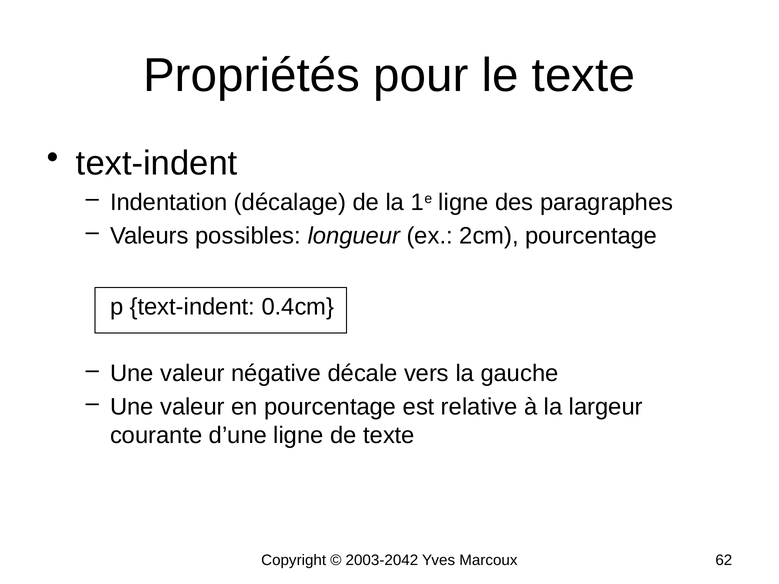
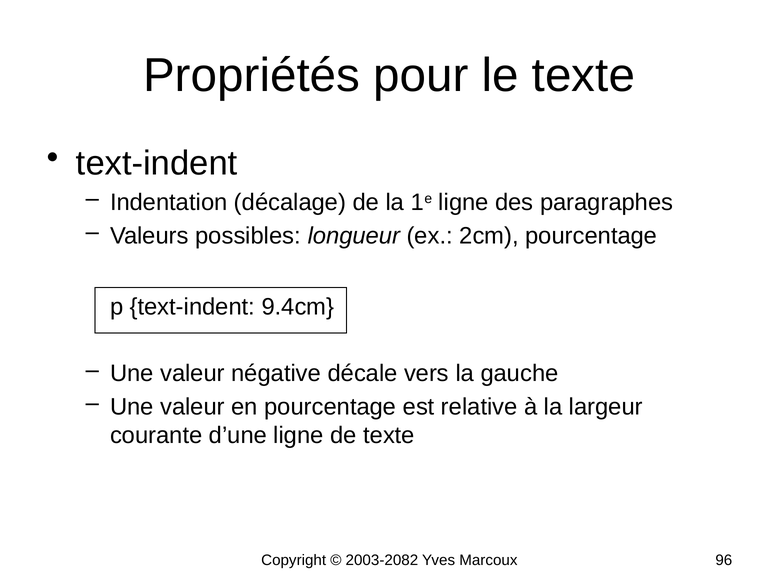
0.4cm: 0.4cm -> 9.4cm (298, 307)
2003-2042: 2003-2042 -> 2003-2082 (382, 561)
62: 62 -> 96 (724, 561)
